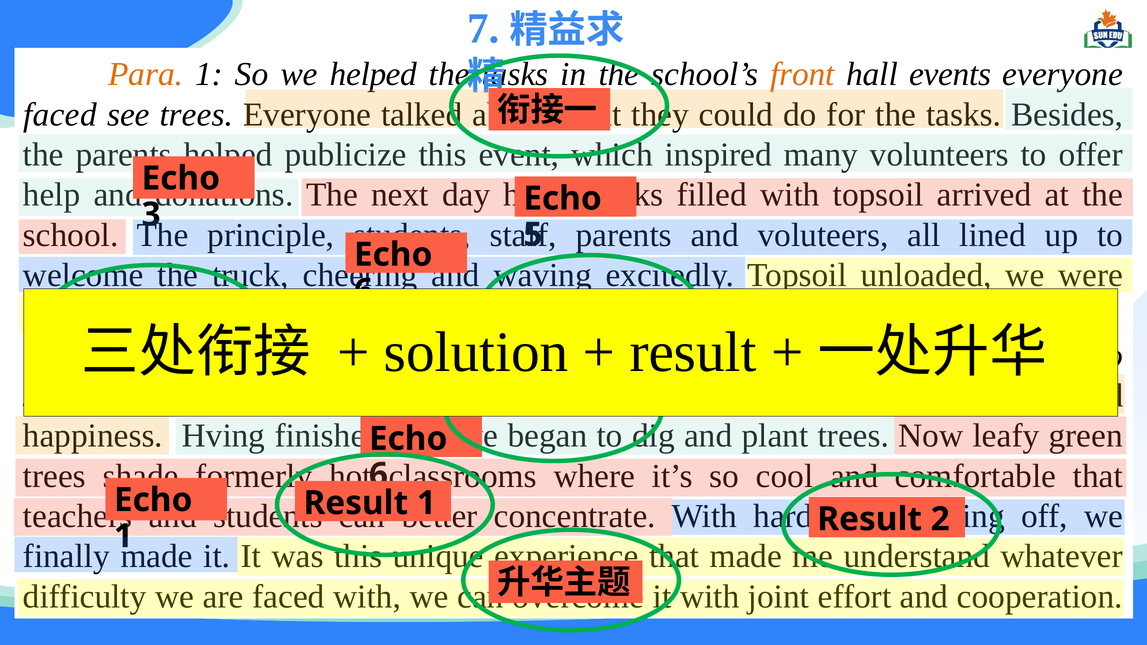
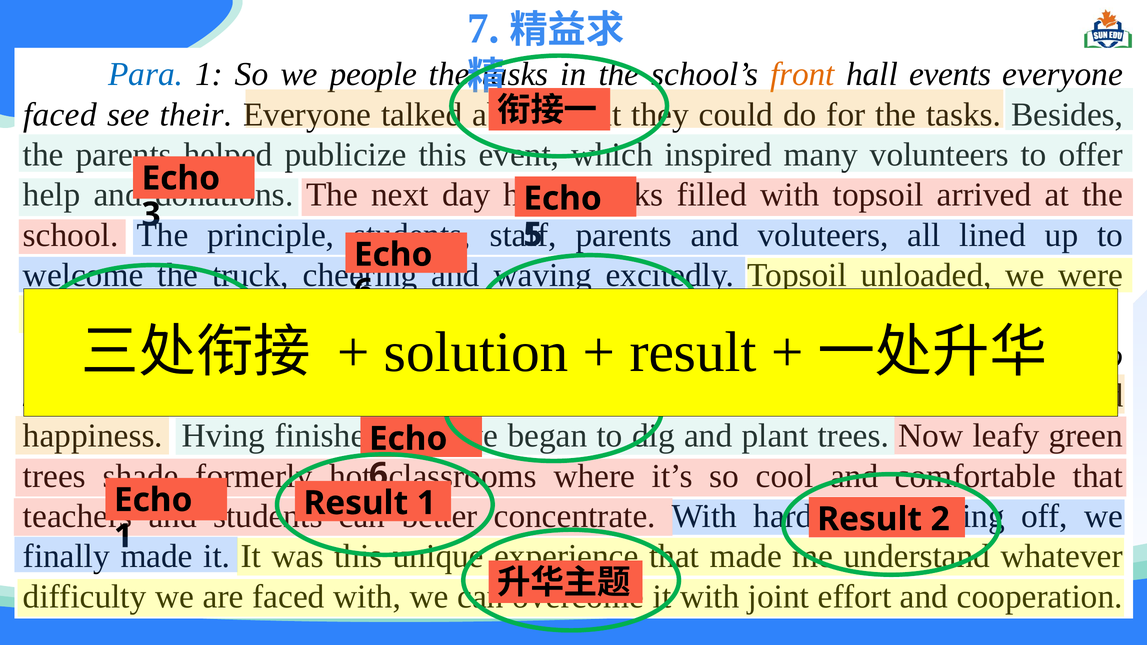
Para colour: orange -> blue (146, 74)
we helped: helped -> people (373, 74)
see trees: trees -> their (196, 115)
